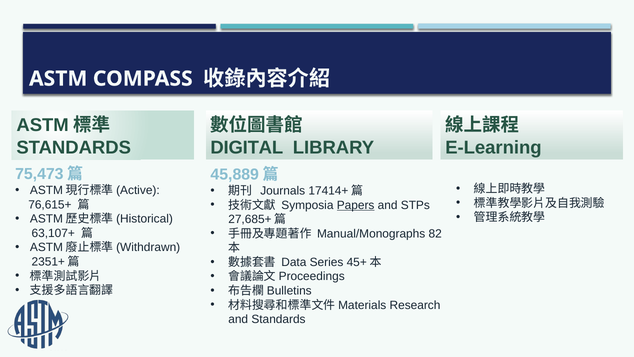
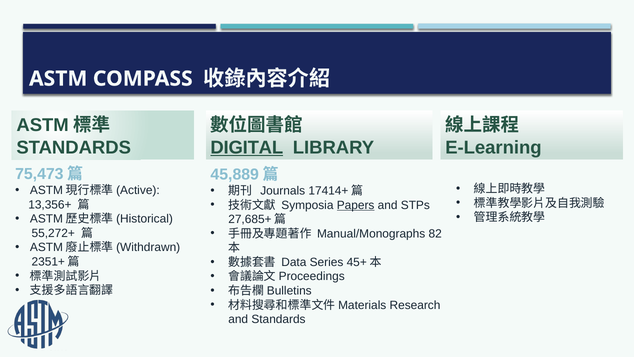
DIGITAL underline: none -> present (247, 147)
76,615+: 76,615+ -> 13,356+ (50, 204)
63,107+: 63,107+ -> 55,272+ (53, 233)
